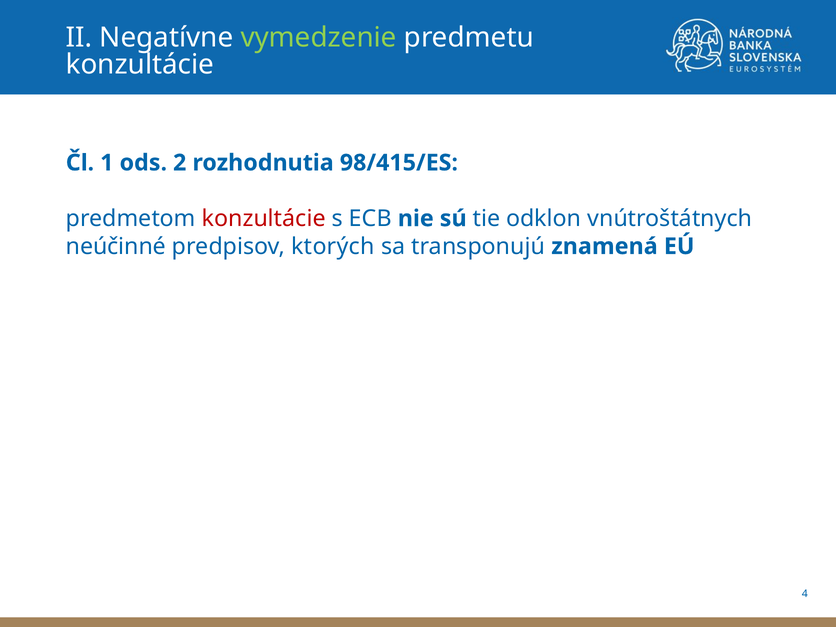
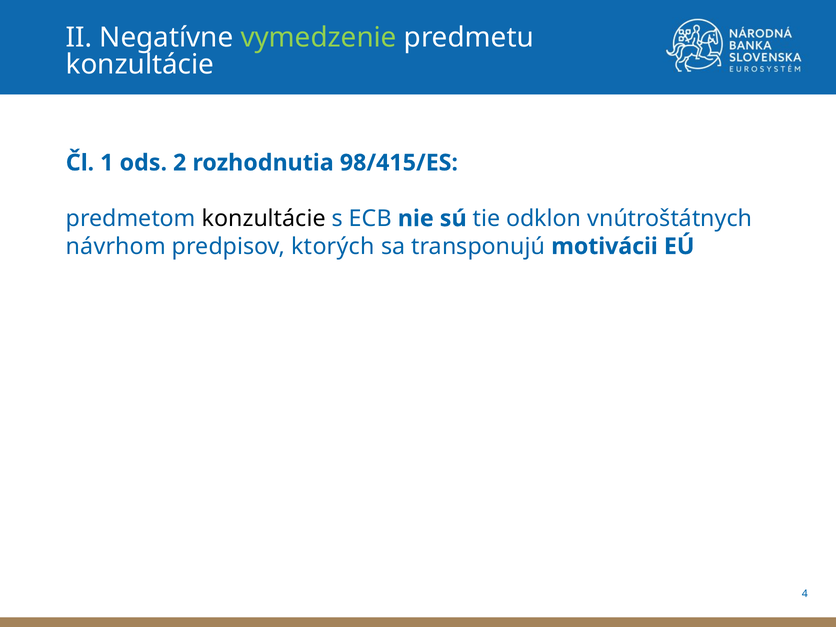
konzultácie colour: red -> black (264, 219)
neúčinné: neúčinné -> návrhom (116, 246)
znamená: znamená -> motivácii (605, 246)
